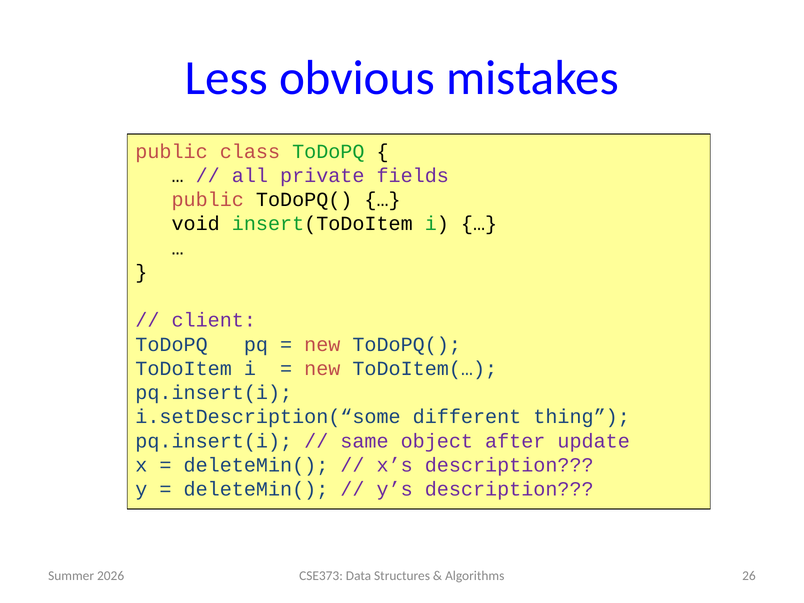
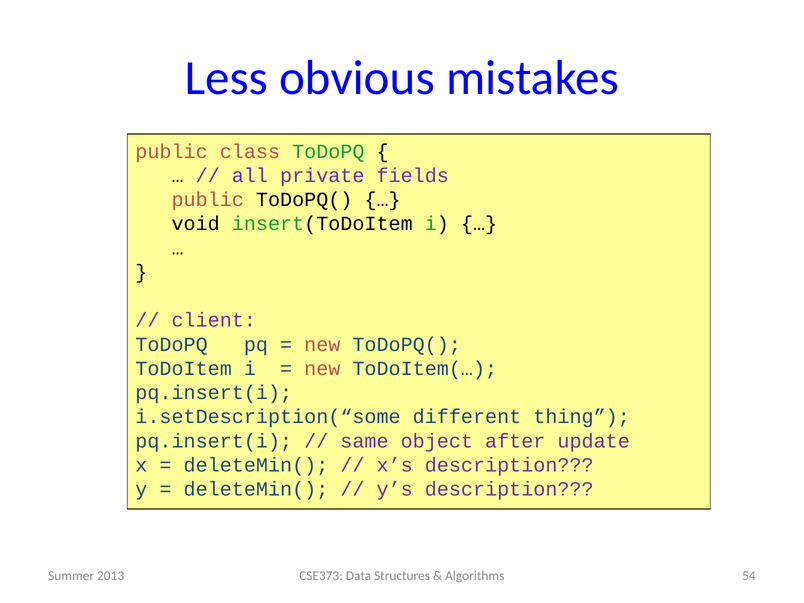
26: 26 -> 54 (749, 576)
2026: 2026 -> 2013 (111, 576)
